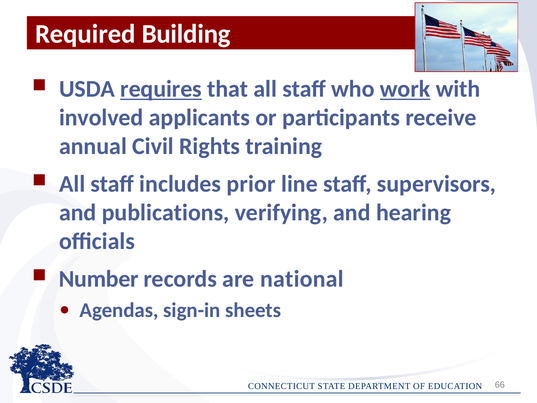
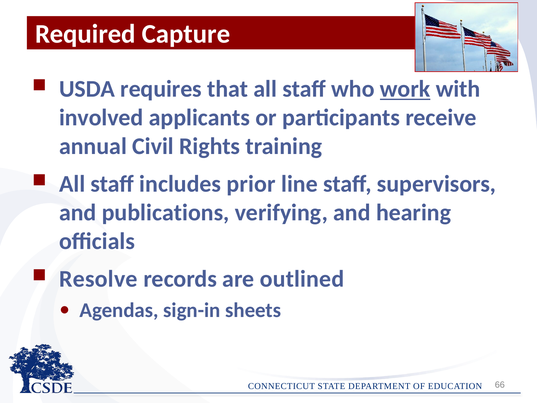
Building: Building -> Capture (186, 34)
requires underline: present -> none (161, 89)
Number: Number -> Resolve (98, 279)
national: national -> outlined (302, 279)
